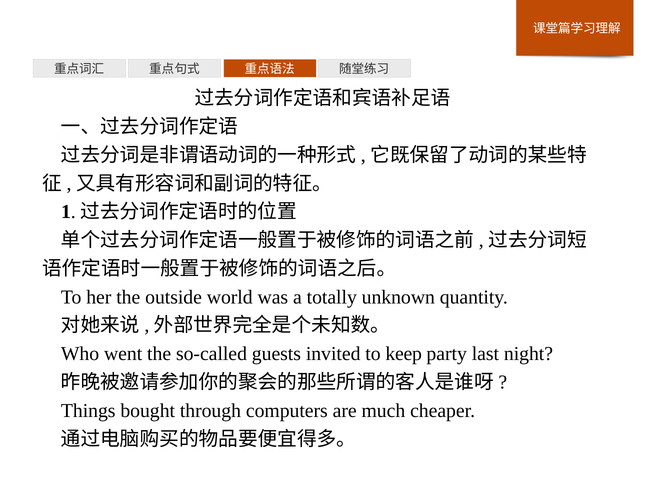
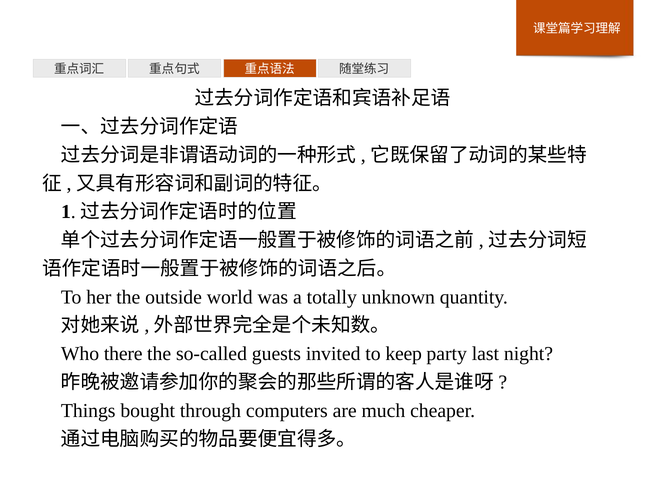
went: went -> there (123, 354)
